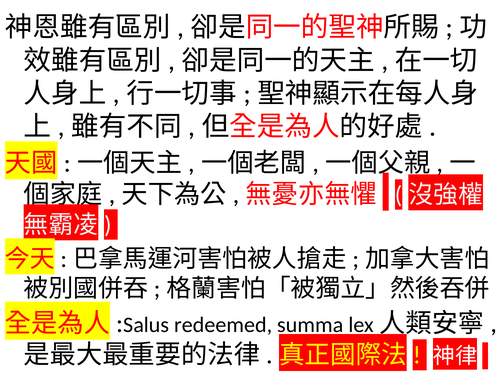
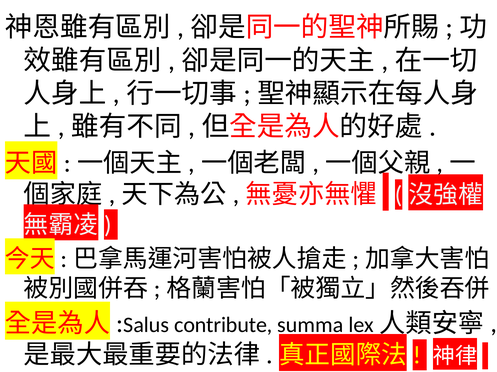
redeemed: redeemed -> contribute (223, 325)
